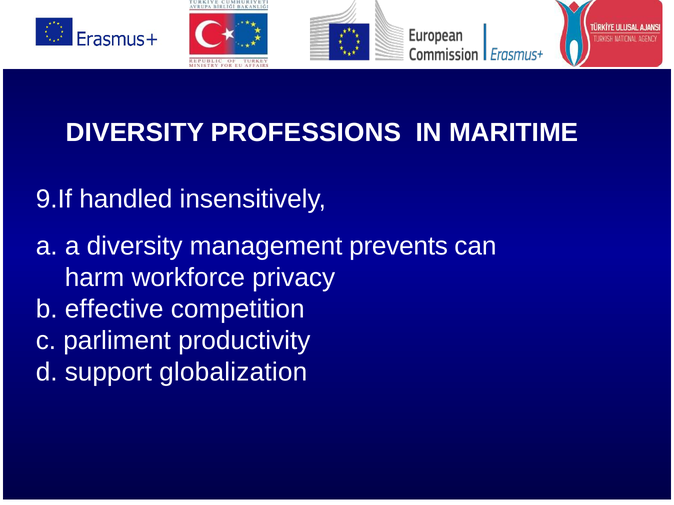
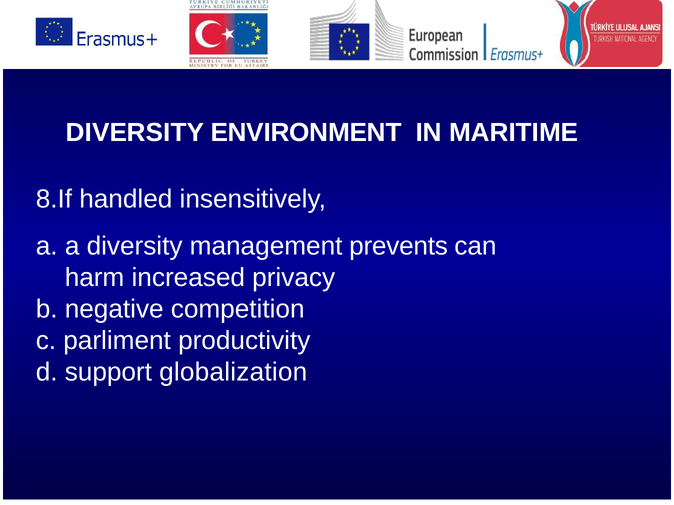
PROFESSIONS: PROFESSIONS -> ENVIRONMENT (306, 132)
9.If: 9.If -> 8.If (54, 199)
workforce: workforce -> increased (188, 278)
effective: effective -> negative (114, 309)
